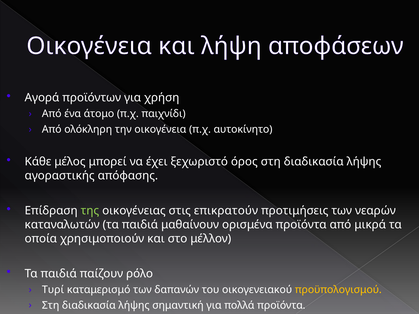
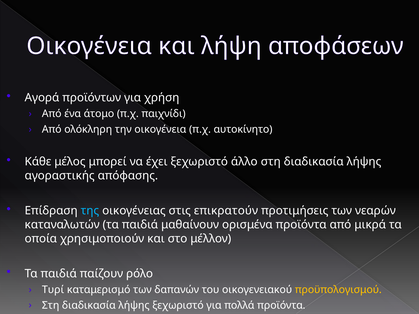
όρος: όρος -> άλλο (244, 162)
της colour: light green -> light blue (90, 211)
λήψης σημαντική: σημαντική -> ξεχωριστό (178, 306)
